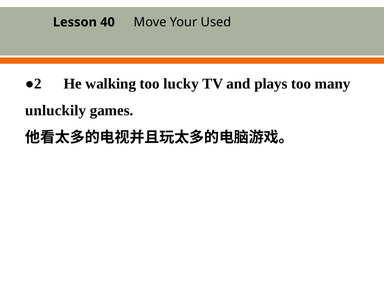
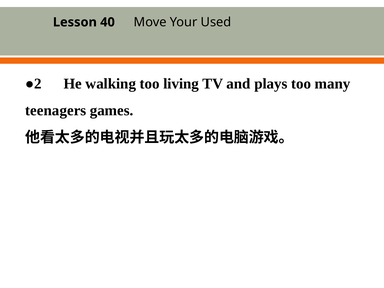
lucky: lucky -> living (181, 84)
unluckily: unluckily -> teenagers (56, 111)
